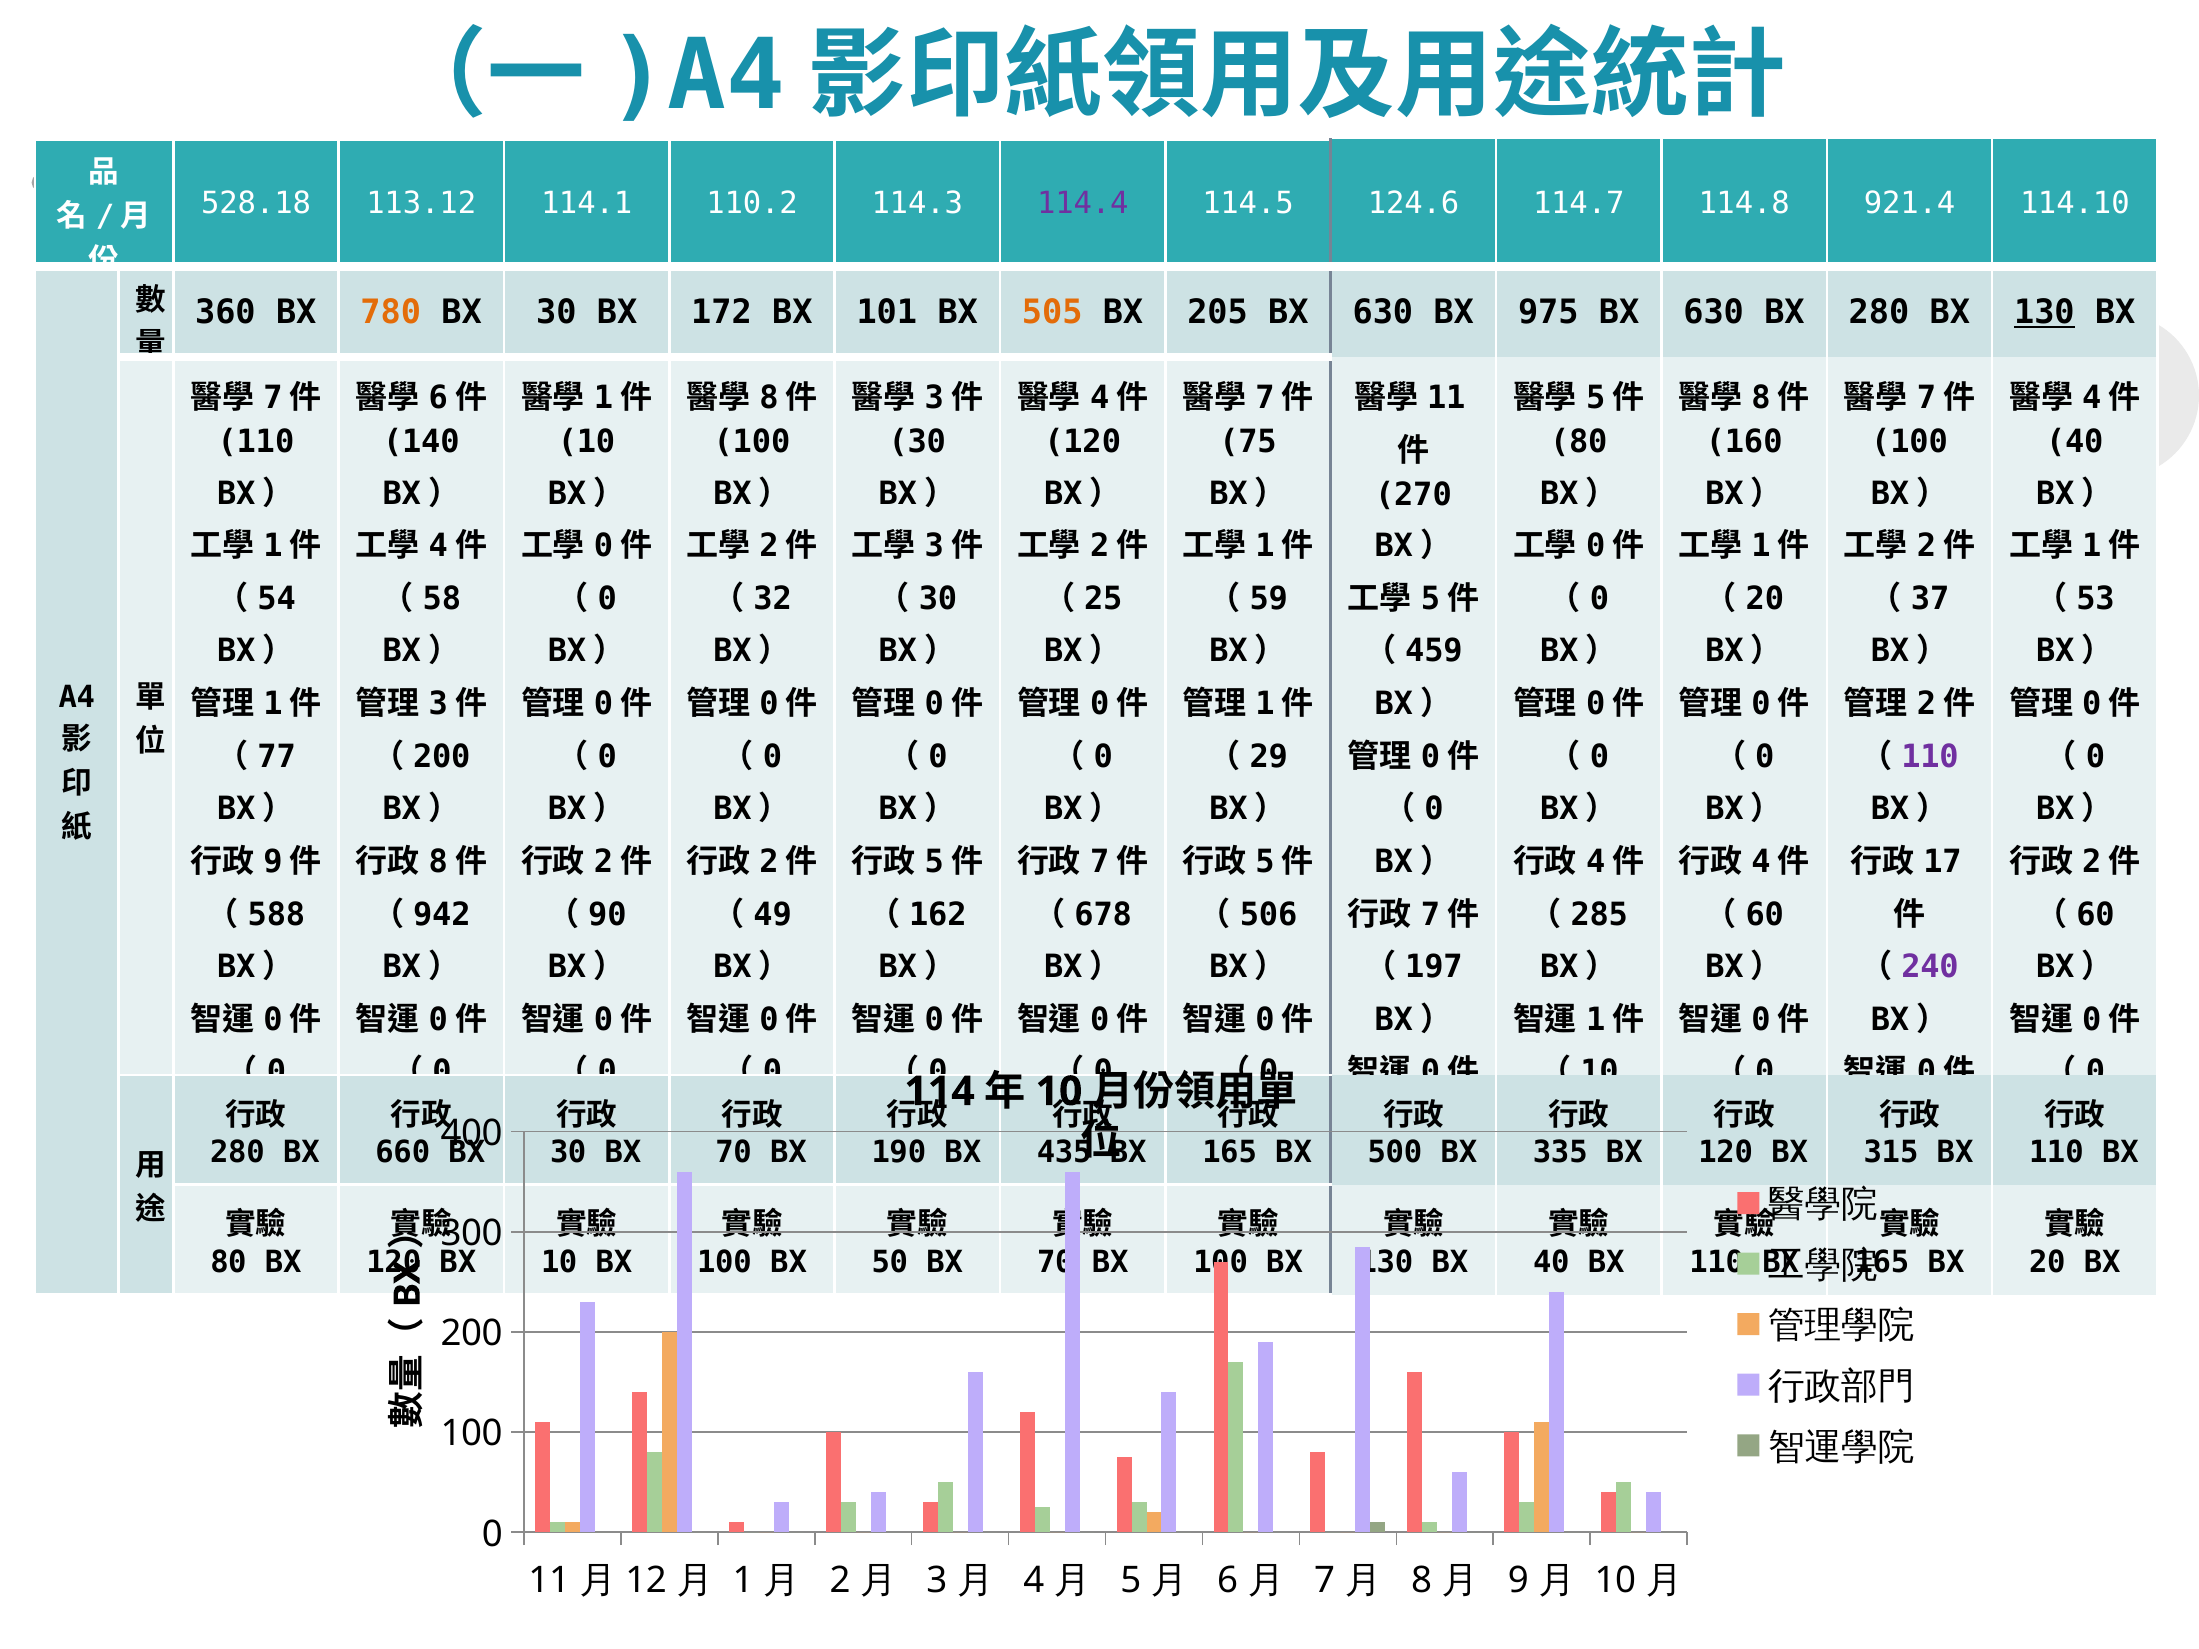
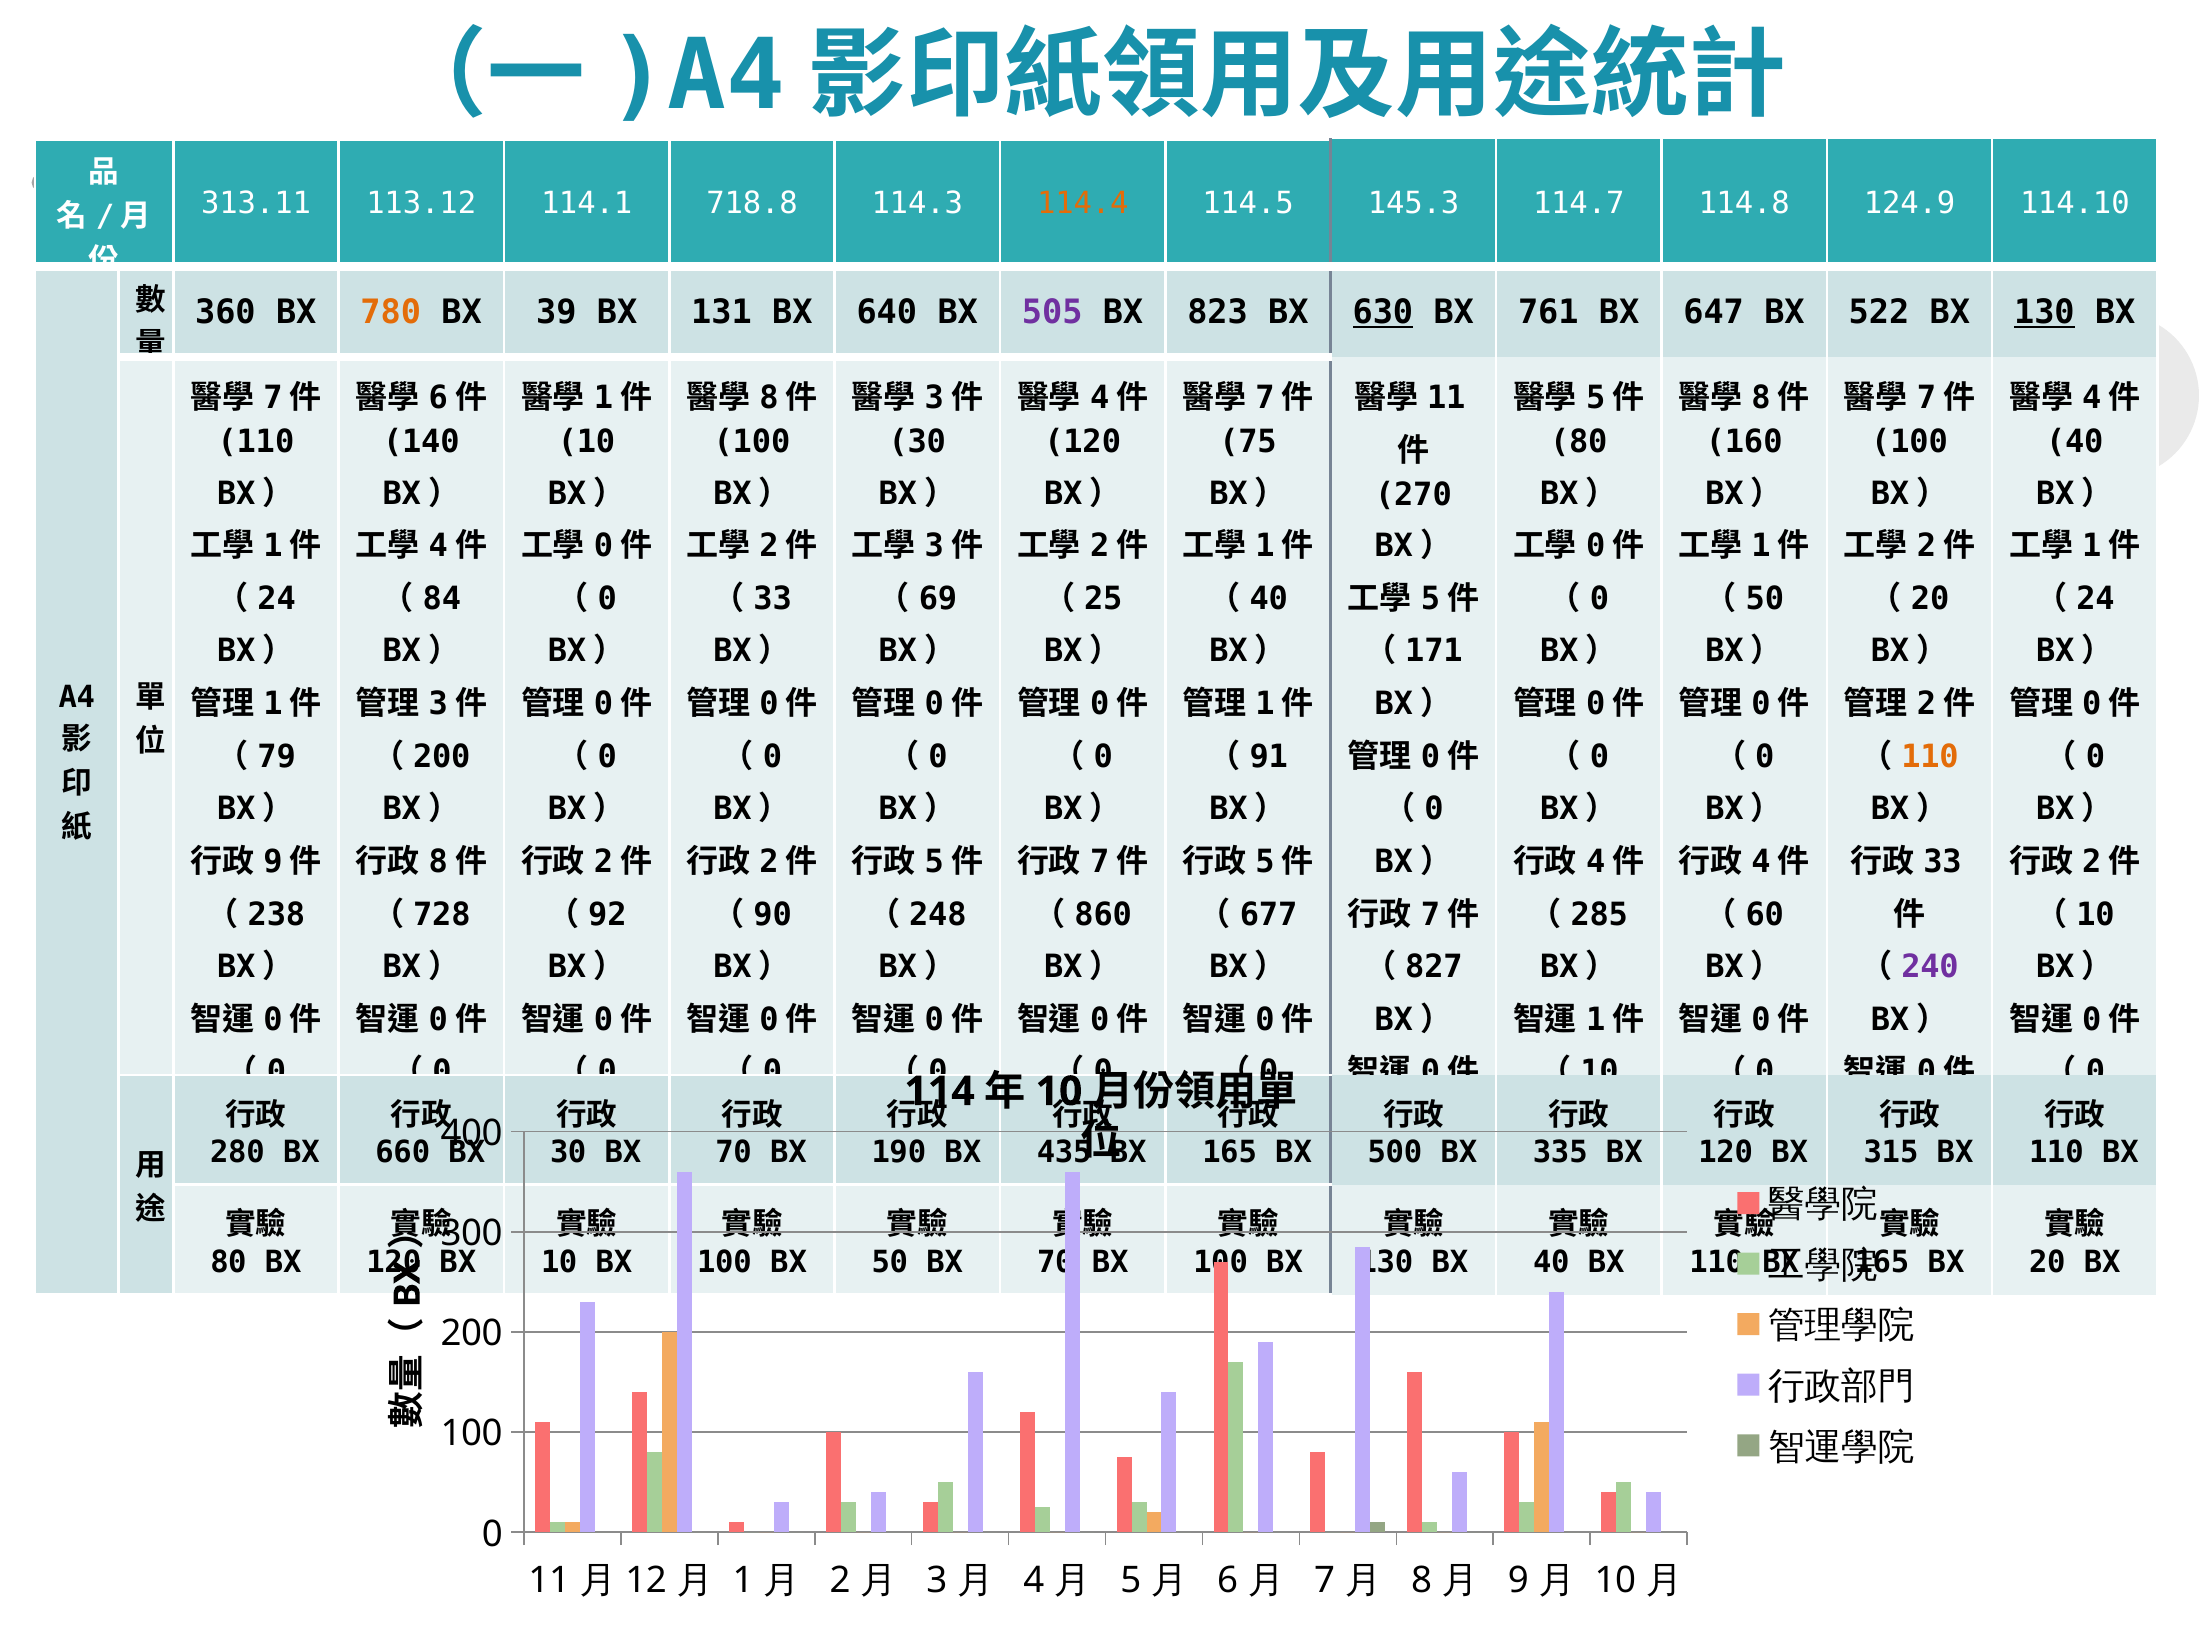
528.18: 528.18 -> 313.11 (256, 203)
110.2: 110.2 -> 718.8 (752, 203)
114.4 colour: purple -> orange (1083, 203)
124.6: 124.6 -> 145.3 (1414, 203)
921.4: 921.4 -> 124.9 (1910, 203)
BX 30: 30 -> 39 (556, 312)
172: 172 -> 131 (721, 312)
101: 101 -> 640 (887, 312)
505 colour: orange -> purple (1052, 312)
205: 205 -> 823 (1218, 312)
630 underline: none -> present (1383, 312)
975: 975 -> 761 (1548, 312)
630: 630 -> 647 (1714, 312)
BX 280: 280 -> 522 (1879, 312)
54: 54 -> 24 (277, 599)
58: 58 -> 84 (442, 599)
32: 32 -> 33 (773, 599)
30: 30 -> 69 (938, 599)
59: 59 -> 40 (1269, 599)
20: 20 -> 50 (1765, 599)
37: 37 -> 20 (1930, 599)
53: 53 -> 24 (2096, 599)
459: 459 -> 171 (1434, 651)
77: 77 -> 79 (277, 757)
29: 29 -> 91 (1269, 757)
110 colour: purple -> orange (1930, 757)
17: 17 -> 33 (1942, 862)
588: 588 -> 238 (276, 915)
942: 942 -> 728 (442, 915)
90: 90 -> 92 (607, 915)
49: 49 -> 90 (773, 915)
162: 162 -> 248 (938, 915)
678: 678 -> 860 (1103, 915)
506: 506 -> 677 (1269, 915)
60: 60 -> 10 (2096, 915)
197: 197 -> 827 (1434, 967)
